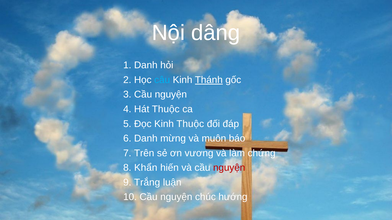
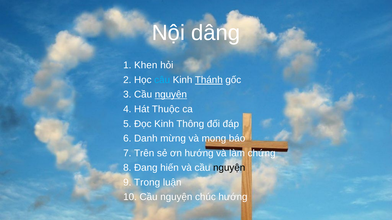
1 Danh: Danh -> Khen (146, 65)
nguyện underline: none -> present (171, 95)
Kinh Thuộc: Thuộc -> Thông (190, 124)
muôn: muôn -> mong (214, 139)
ơn vương: vương -> hướng (199, 153)
Khẩn: Khẩn -> Đang (146, 168)
nguyện colour: red -> black (229, 168)
Trắng: Trắng -> Trong (147, 183)
